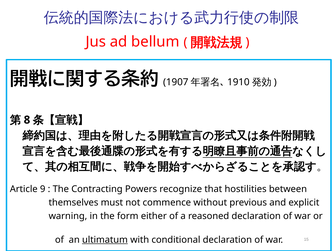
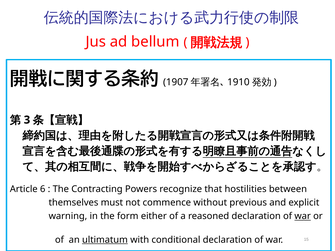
8: 8 -> 3 (27, 120)
9: 9 -> 6 (43, 189)
war underline: none -> present (303, 216)
